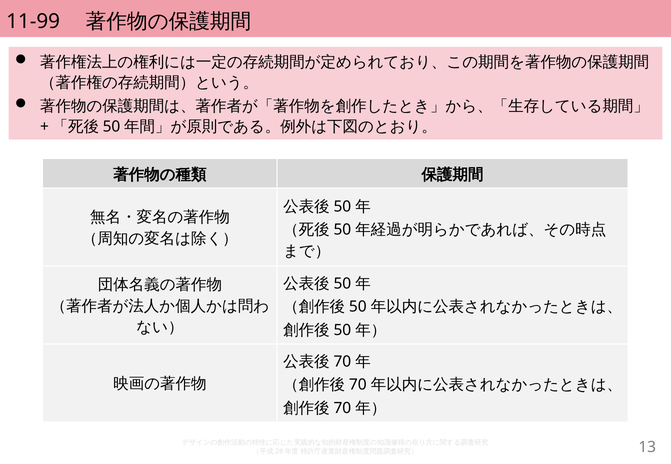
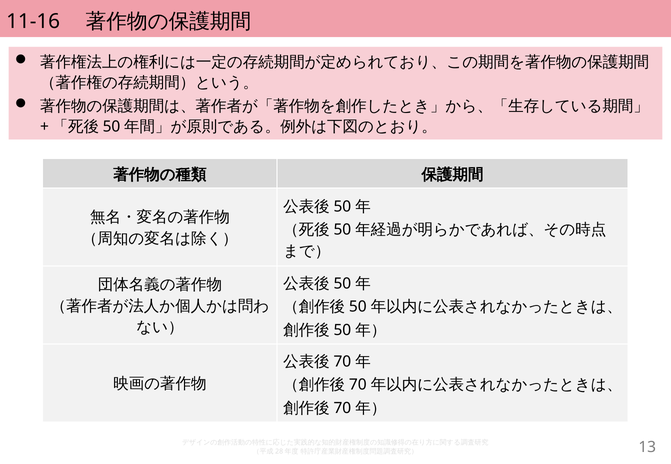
11-99: 11-99 -> 11-16 (33, 21)
